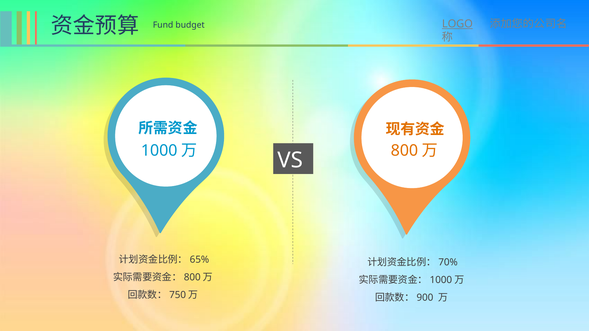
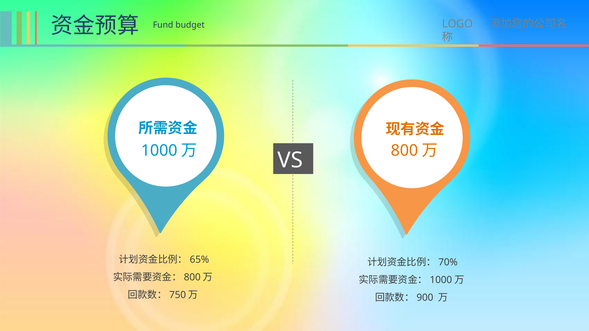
LOGO underline: present -> none (457, 24)
